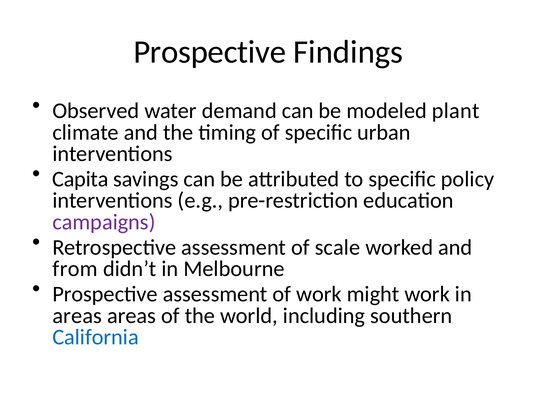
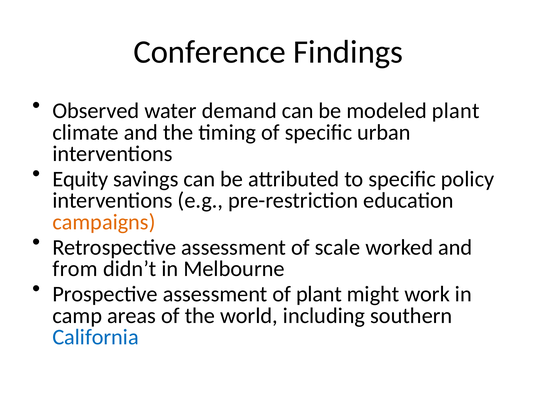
Prospective: Prospective -> Conference (210, 52)
Capita: Capita -> Equity (80, 179)
campaigns colour: purple -> orange (104, 222)
of work: work -> plant (319, 294)
areas: areas -> camp (77, 315)
